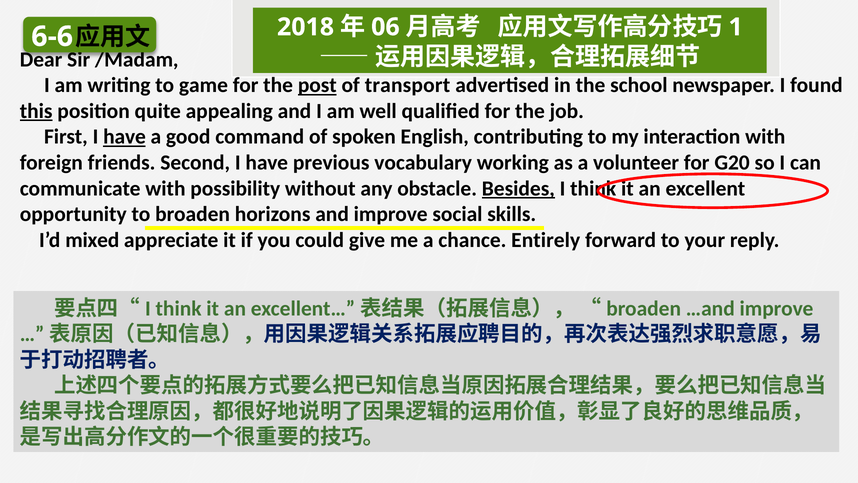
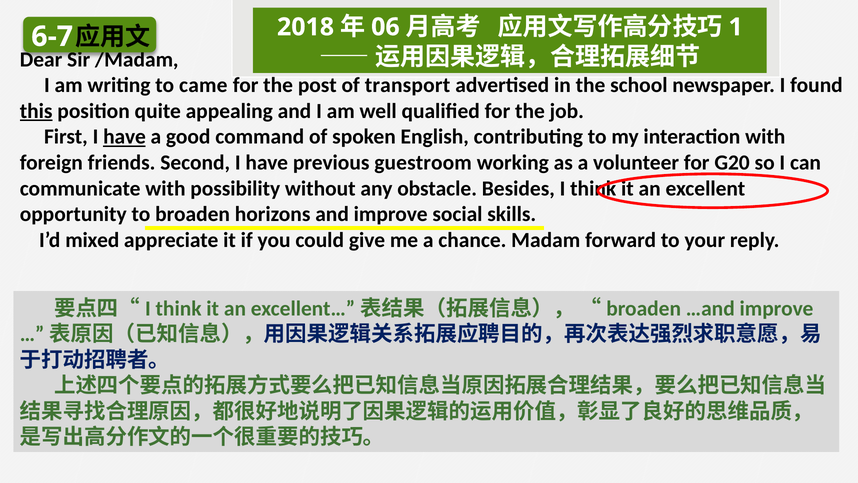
6-6: 6-6 -> 6-7 (52, 37)
game: game -> came (203, 85)
post underline: present -> none (317, 85)
vocabulary: vocabulary -> guestroom (423, 163)
Besides underline: present -> none (518, 188)
Entirely: Entirely -> Madam (546, 240)
